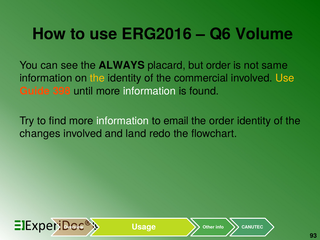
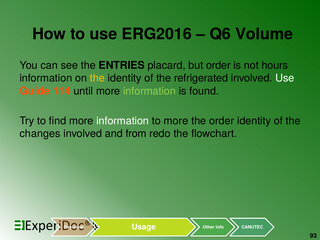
ALWAYS: ALWAYS -> ENTRIES (122, 65)
same: same -> hours (275, 65)
commercial: commercial -> refrigerated (201, 78)
Use colour: yellow -> white (285, 78)
398: 398 -> 114 (62, 91)
information colour: white -> light green (149, 91)
to email: email -> more (176, 121)
land: land -> from (136, 134)
